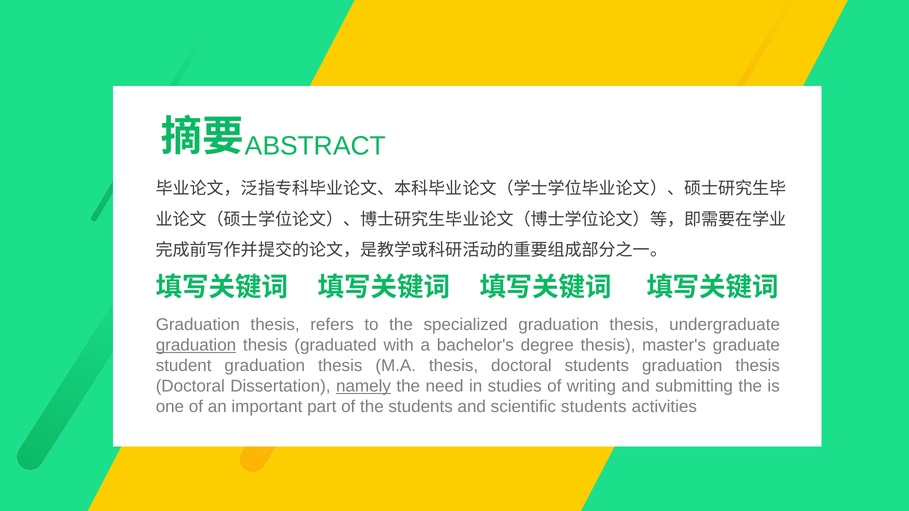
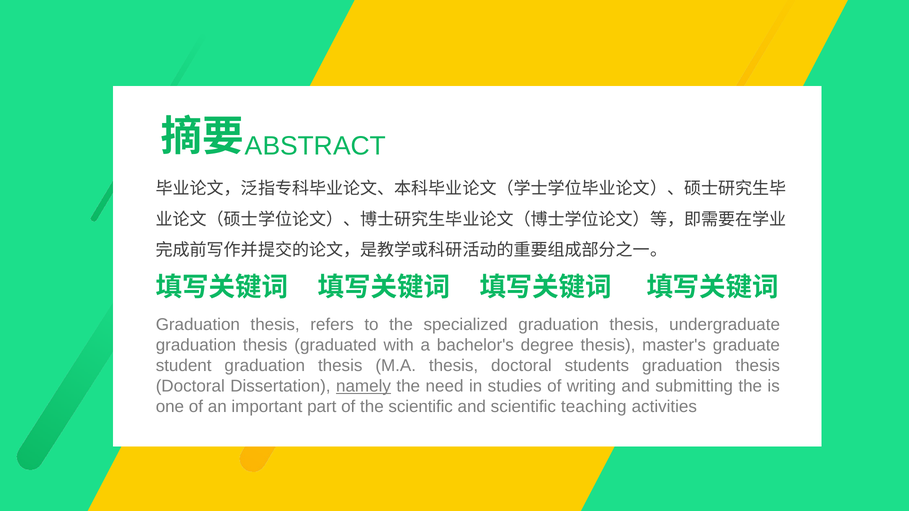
graduation underline: present -> none (196, 345)
the students: students -> scientific (421, 407)
scientific students: students -> teaching (594, 407)
